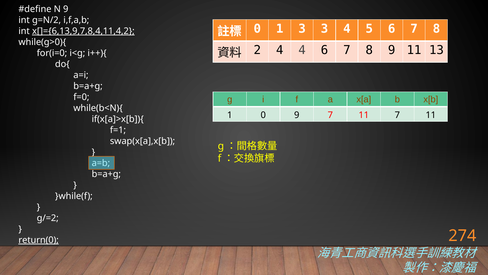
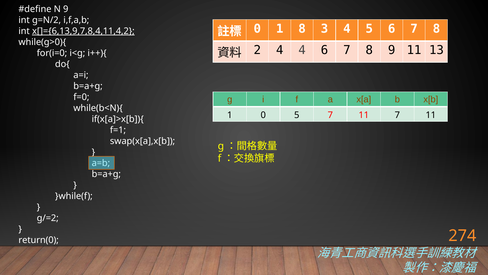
1 3: 3 -> 8 (302, 29)
0 9: 9 -> 5 (297, 115)
return(0 underline: present -> none (39, 240)
